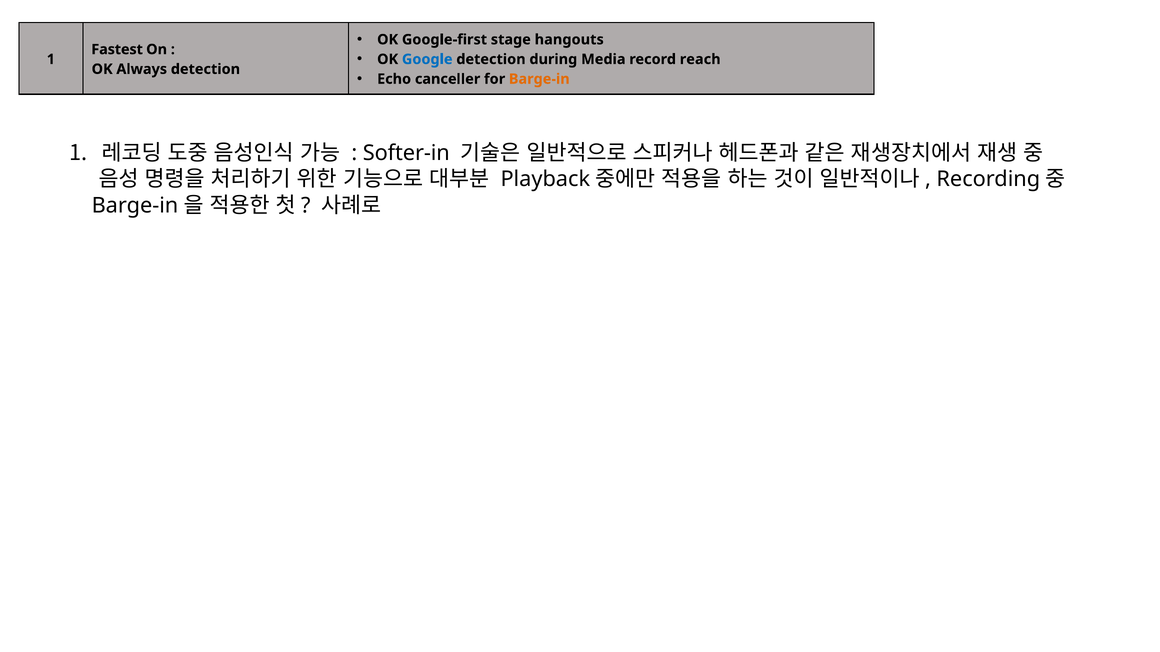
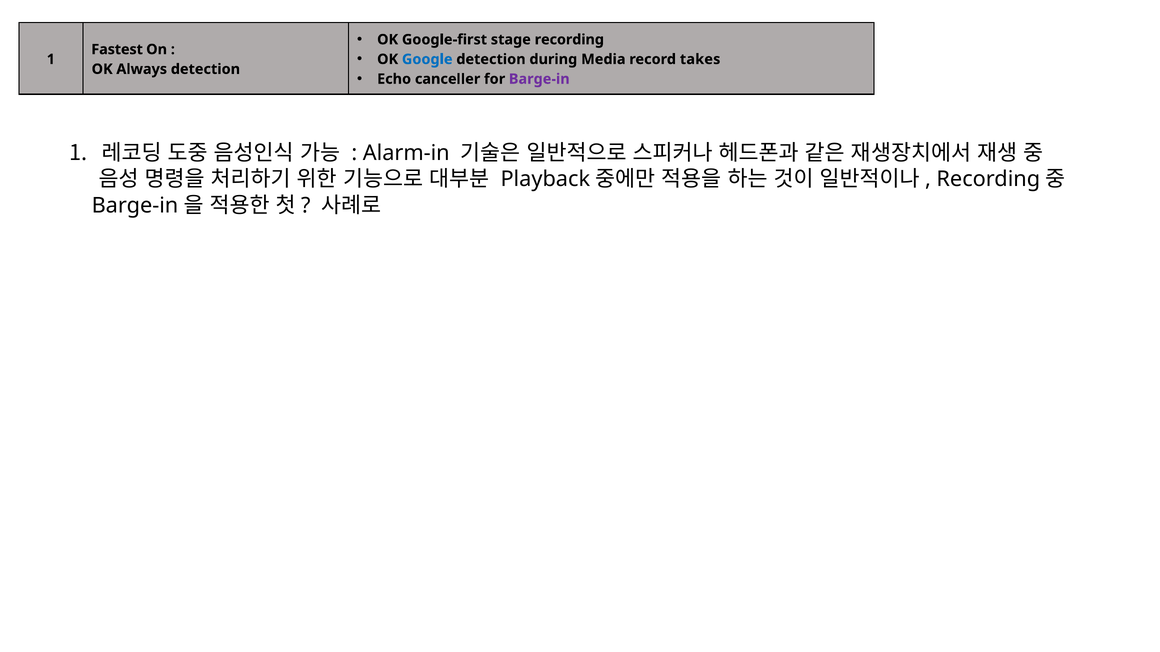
hangouts: hangouts -> recording (569, 40)
reach: reach -> takes (700, 59)
Barge-in colour: orange -> purple (539, 79)
Softer-in: Softer-in -> Alarm-in (406, 153)
